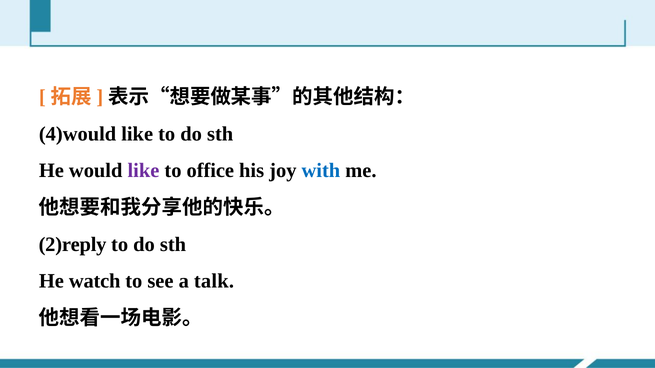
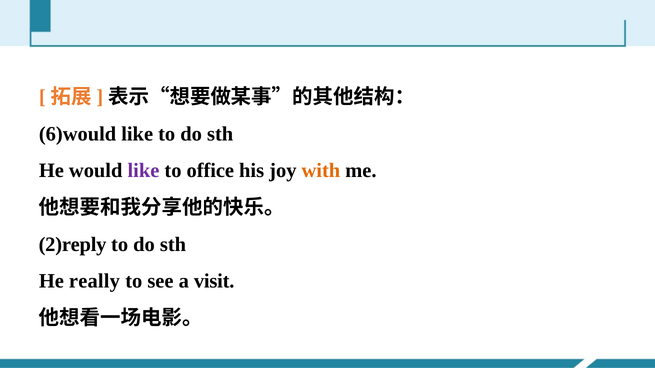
4)would: 4)would -> 6)would (78, 134)
with colour: blue -> orange (321, 171)
watch: watch -> really (94, 281)
talk: talk -> visit (214, 281)
